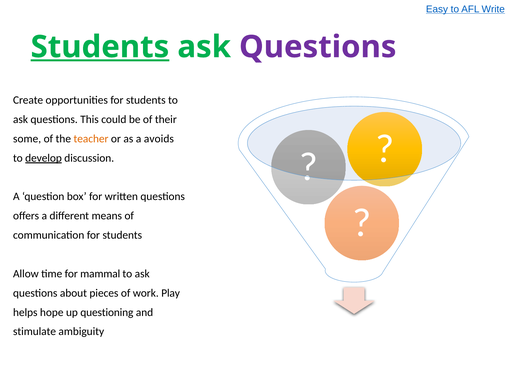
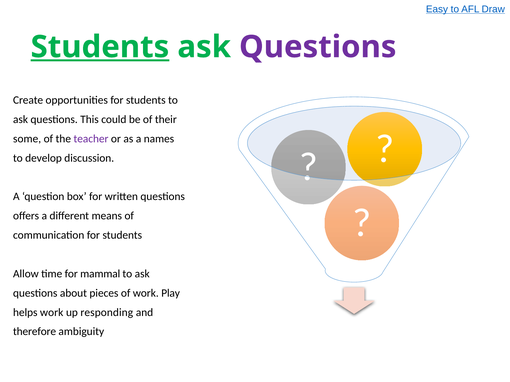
Write: Write -> Draw (493, 9)
teacher colour: orange -> purple (91, 139)
avoids: avoids -> names (159, 139)
develop underline: present -> none (44, 158)
helps hope: hope -> work (52, 313)
questioning: questioning -> responding (107, 313)
stimulate: stimulate -> therefore (35, 332)
